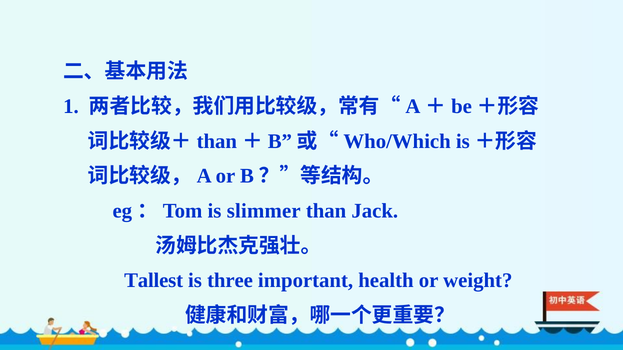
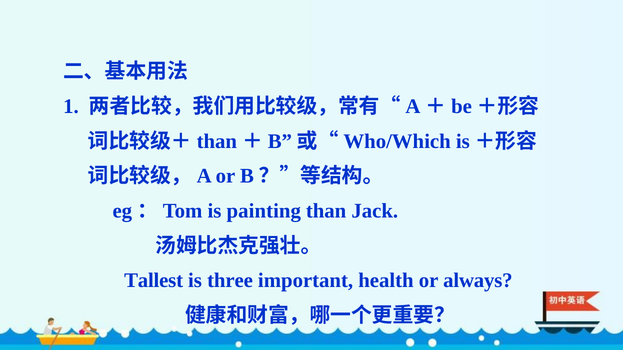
slimmer: slimmer -> painting (264, 211)
weight: weight -> always (478, 281)
